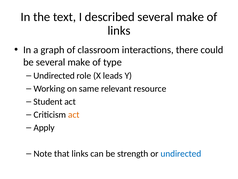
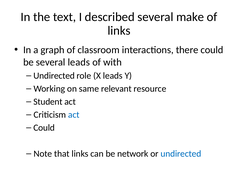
be several make: make -> leads (79, 62)
type: type -> with (113, 62)
act colour: orange -> blue (74, 114)
Apply: Apply -> Could (44, 127)
strength: strength -> network (133, 153)
